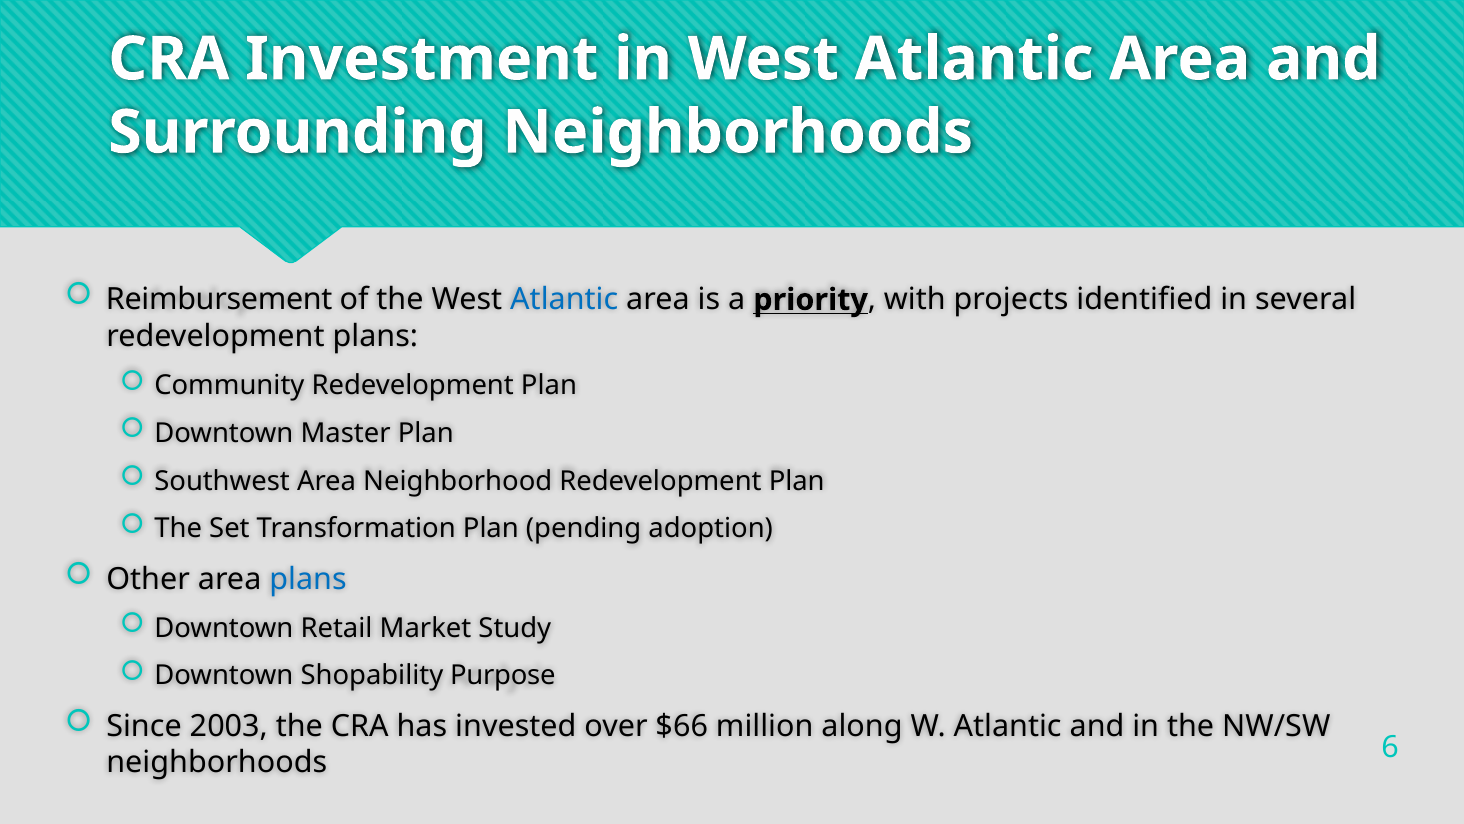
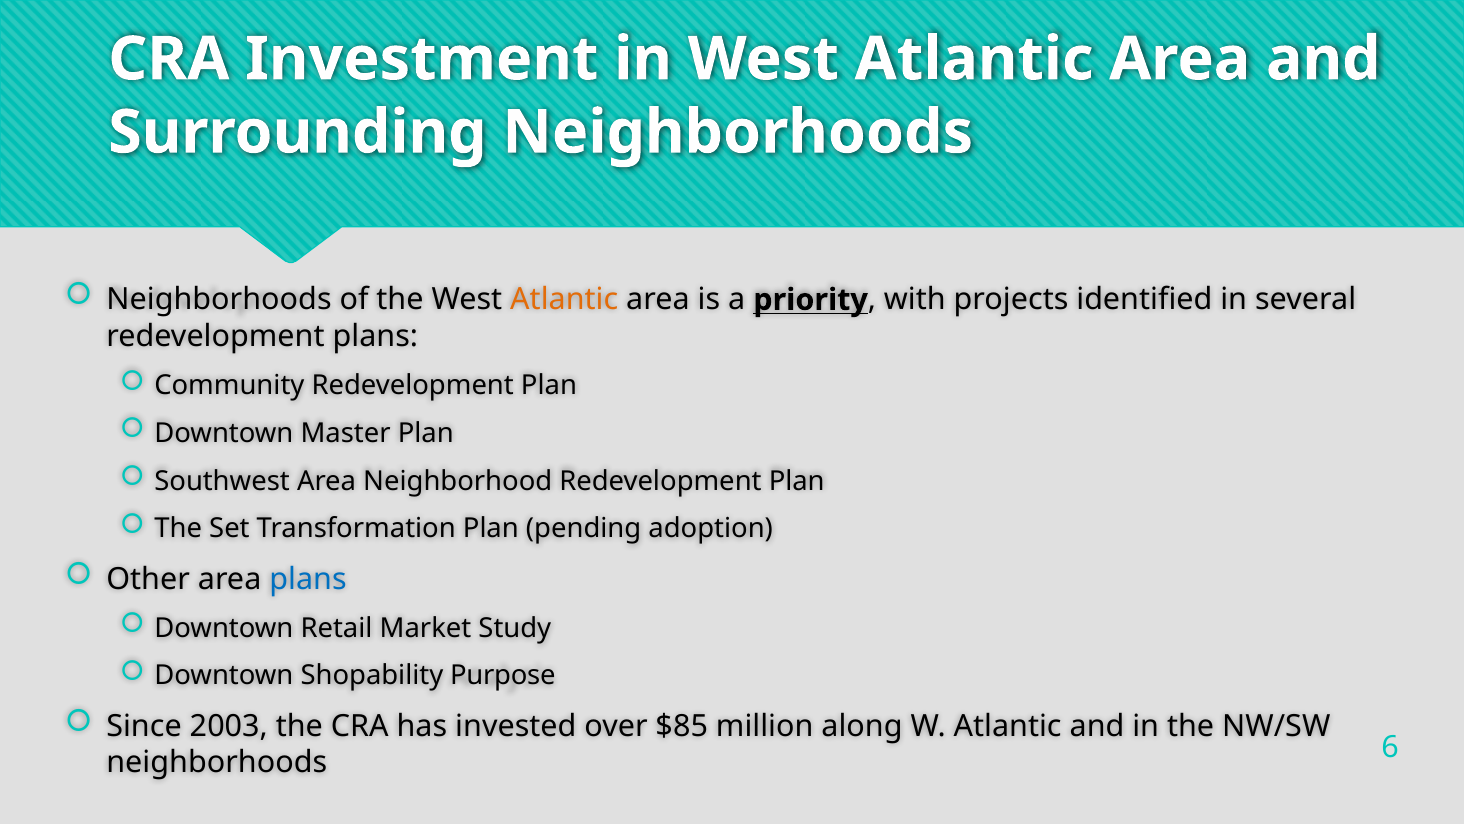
Reimbursement: Reimbursement -> Neighborhoods (219, 300)
Atlantic colour: blue -> orange (564, 300)
$66: $66 -> $85 (682, 726)
